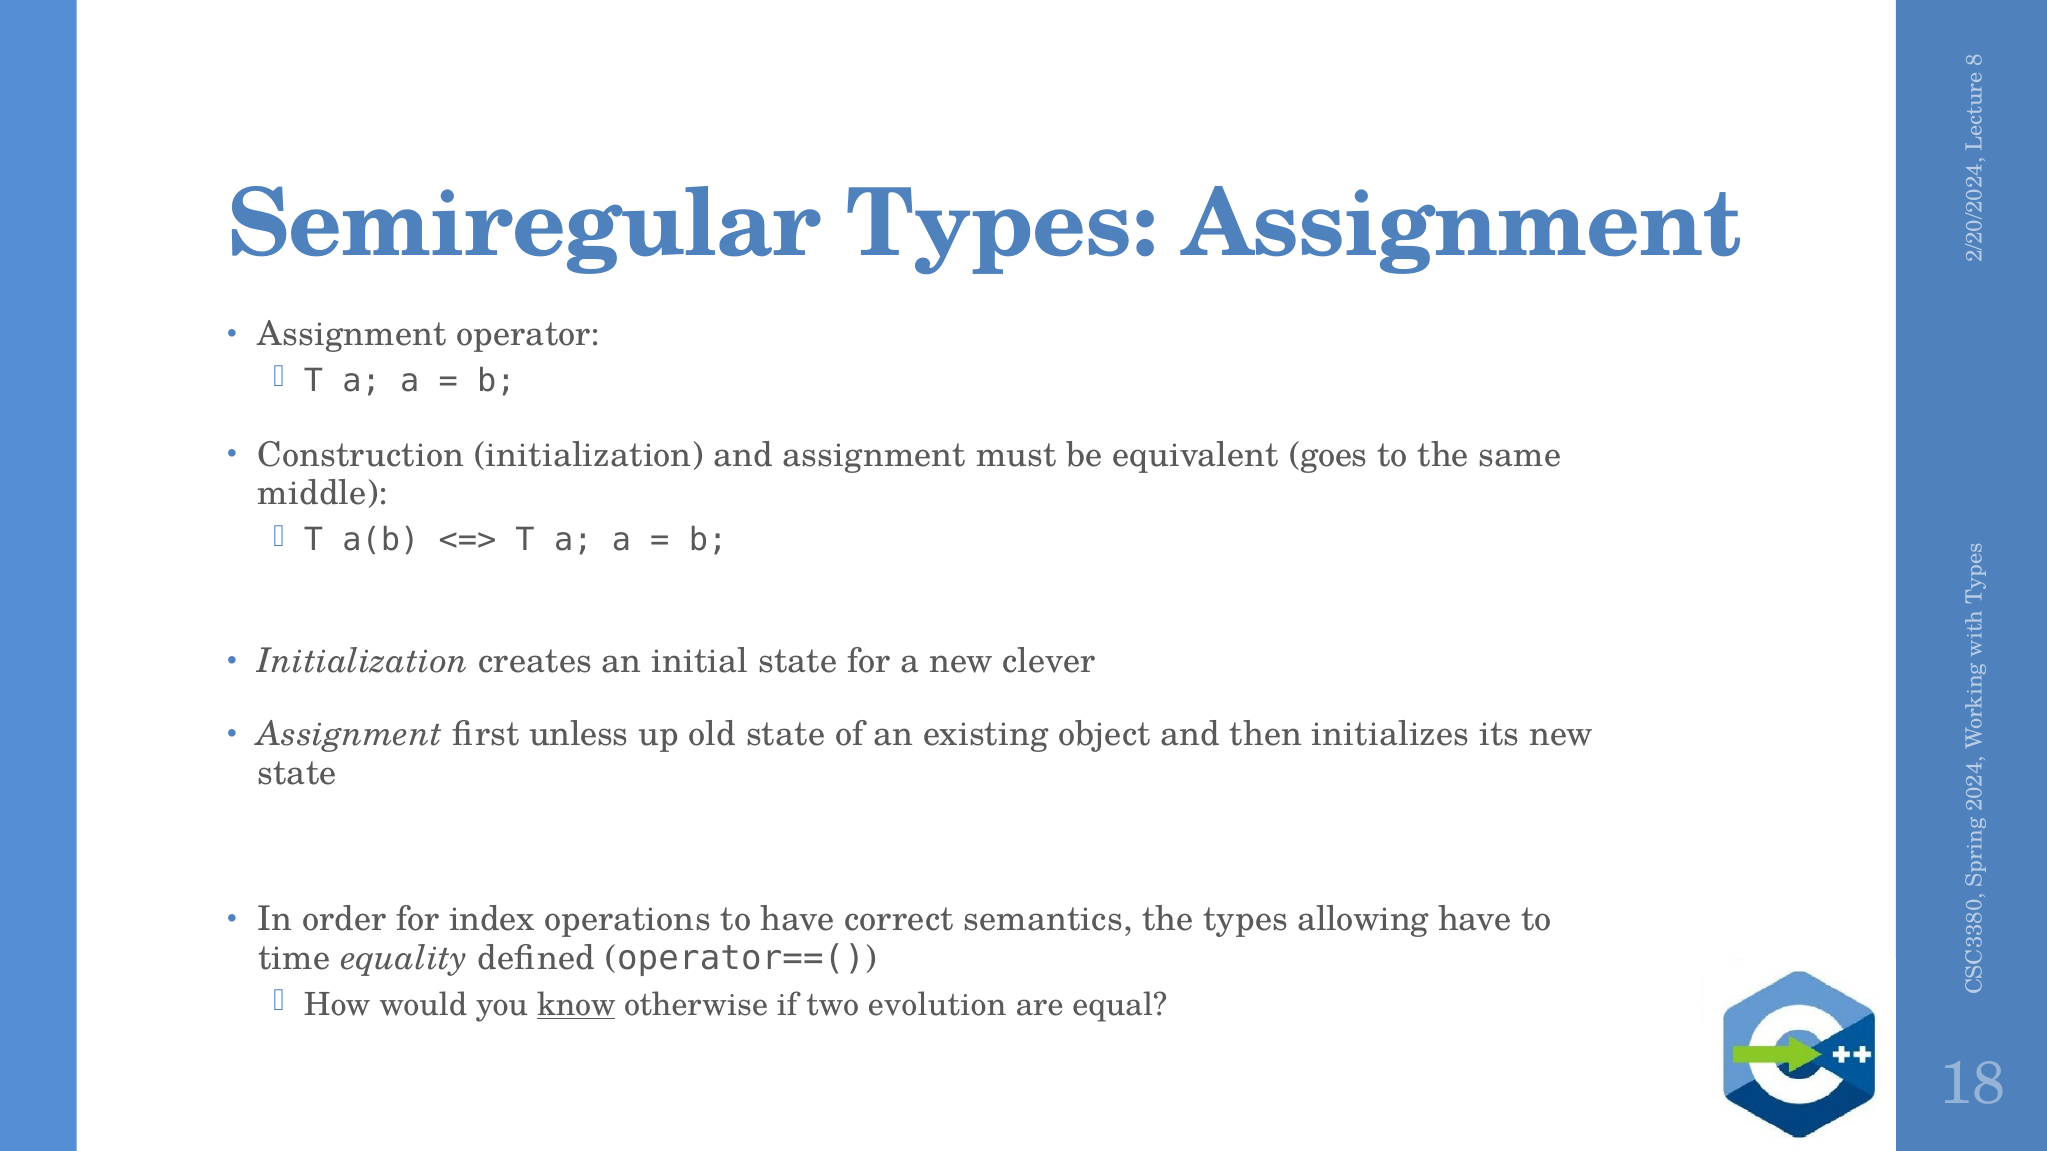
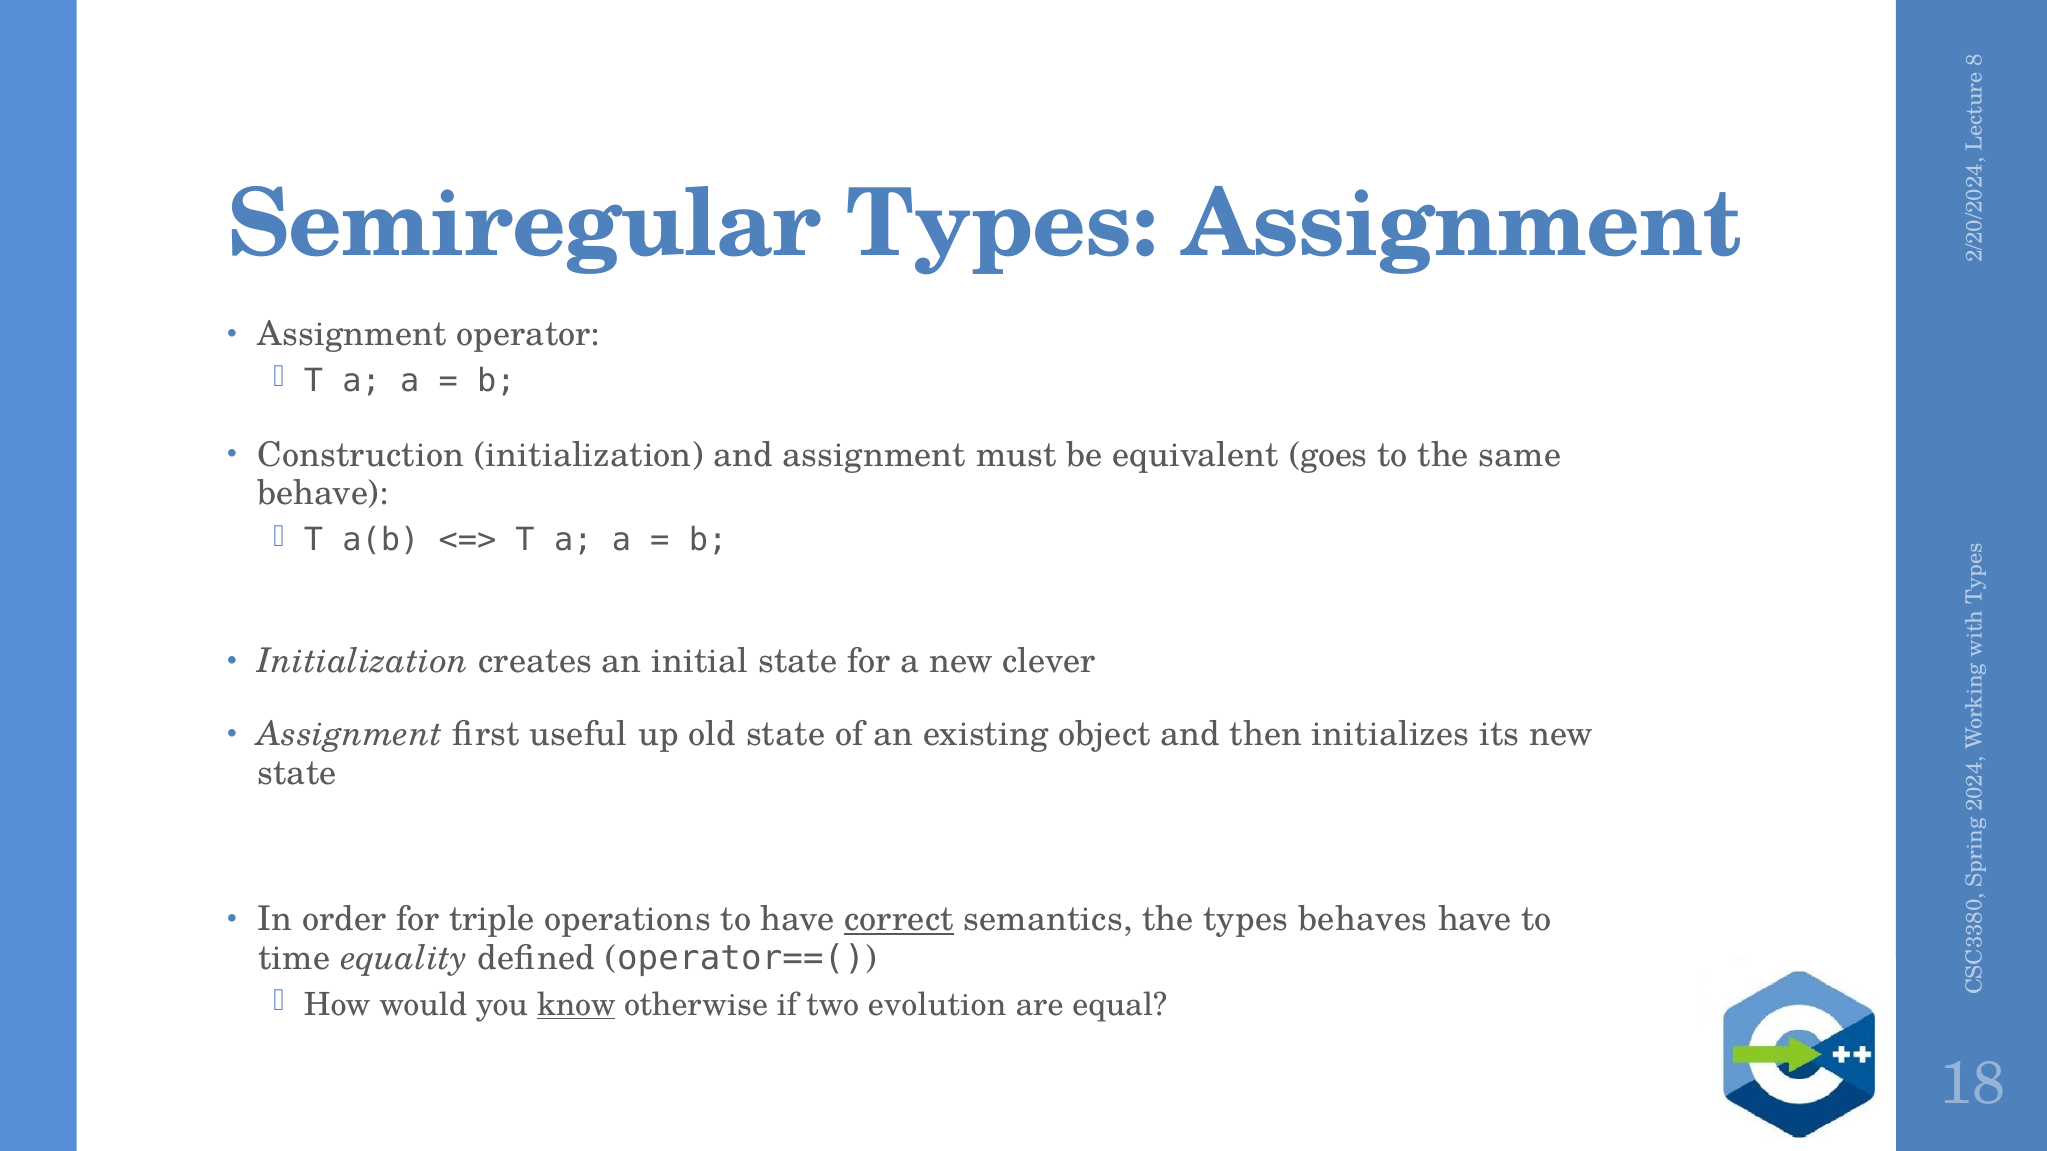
middle: middle -> behave (323, 494)
unless: unless -> useful (579, 735)
index: index -> triple (492, 920)
correct underline: none -> present (899, 920)
allowing: allowing -> behaves (1363, 920)
